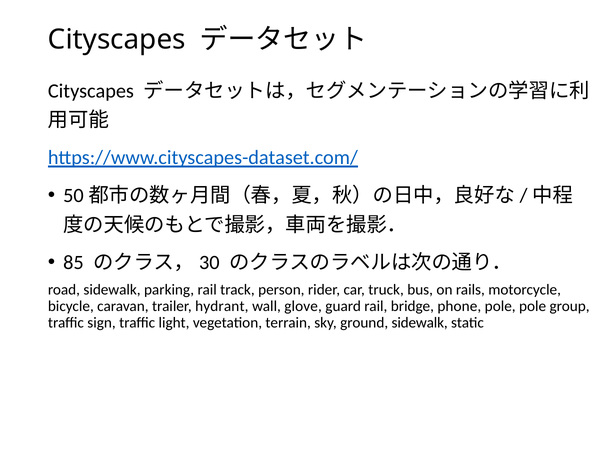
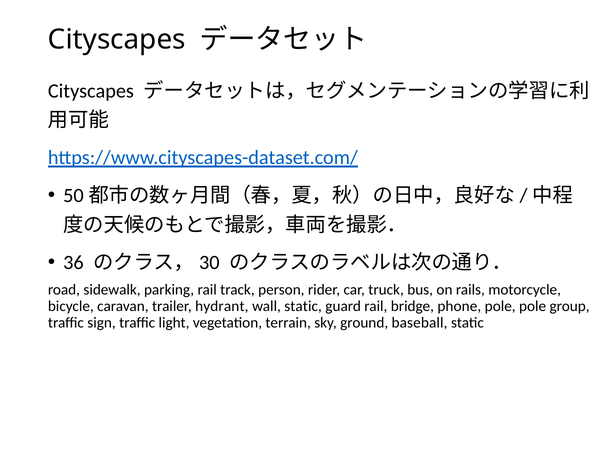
85: 85 -> 36 (73, 263)
wall glove: glove -> static (303, 307)
ground sidewalk: sidewalk -> baseball (420, 323)
